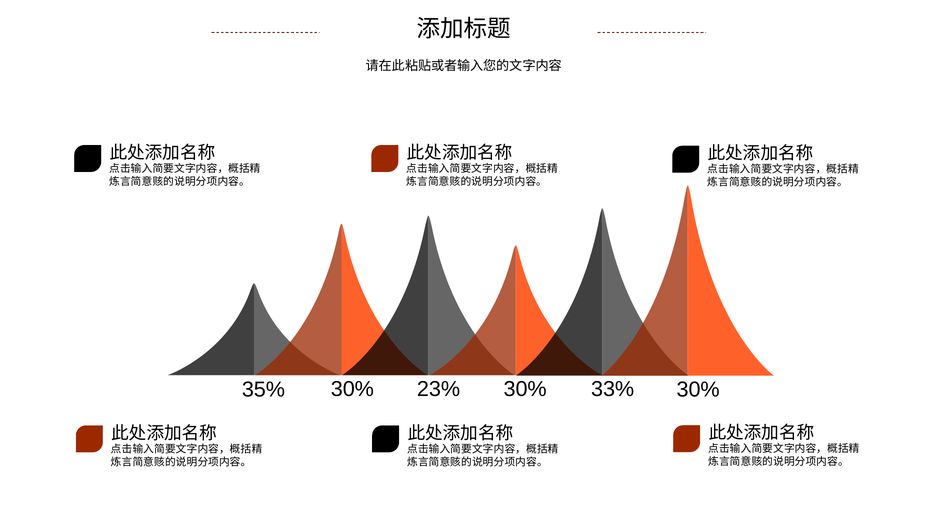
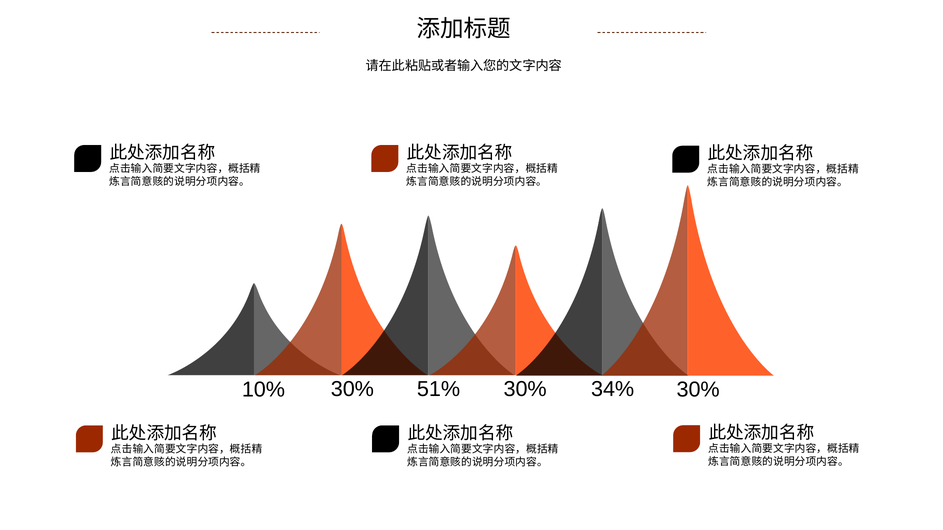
35%: 35% -> 10% (263, 390)
23%: 23% -> 51% (439, 389)
33%: 33% -> 34% (613, 389)
